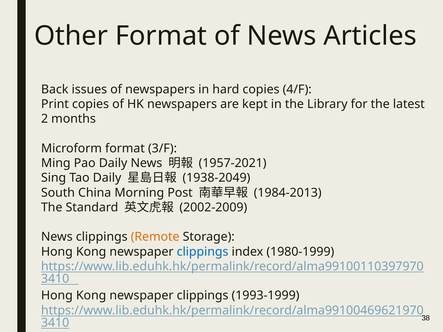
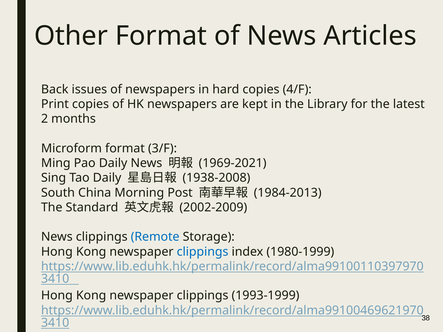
1957-2021: 1957-2021 -> 1969-2021 (233, 163)
1938-2049: 1938-2049 -> 1938-2008 (216, 178)
Remote colour: orange -> blue (155, 237)
